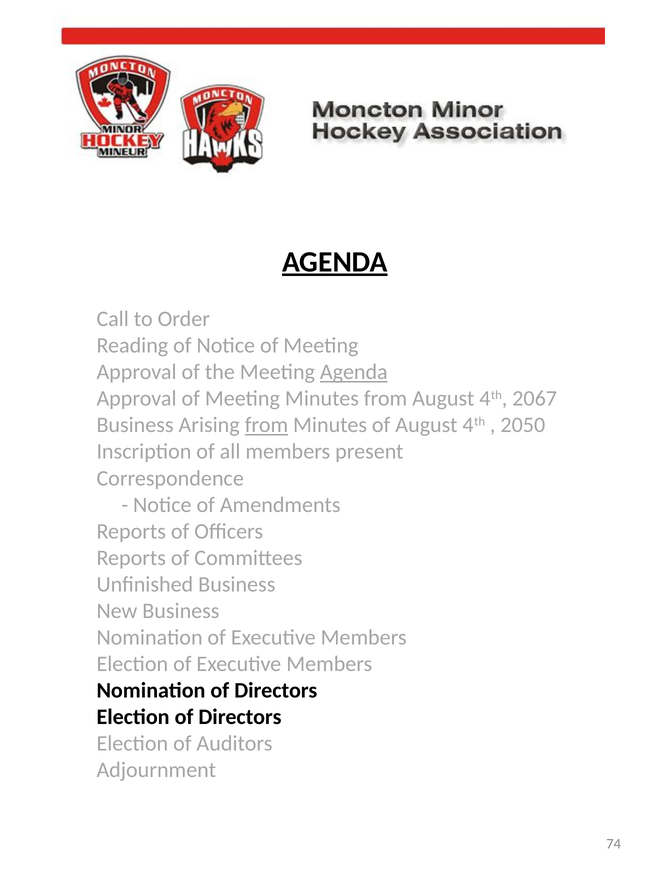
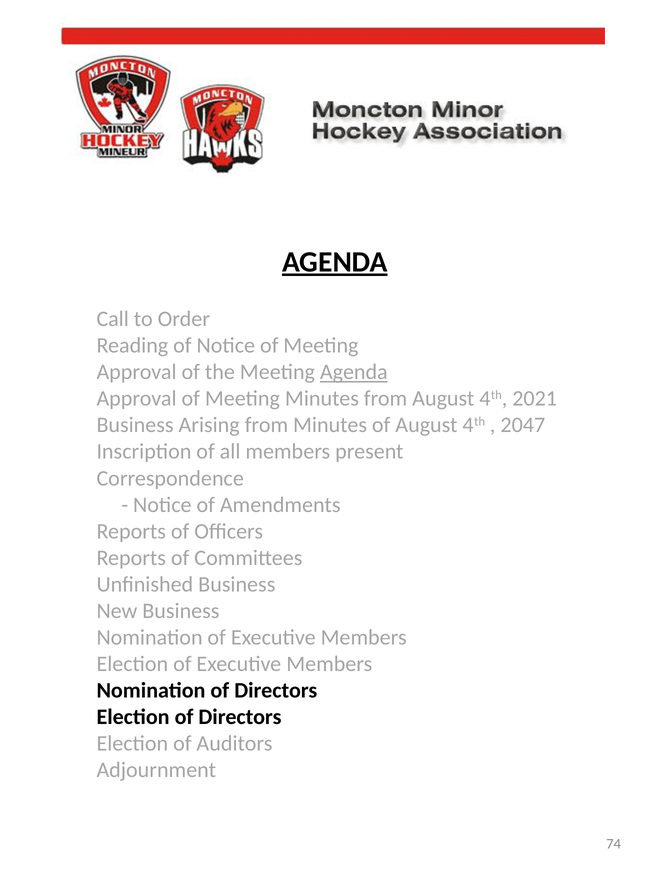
2067: 2067 -> 2021 (535, 399)
from underline: present -> none (266, 425)
2050: 2050 -> 2047 (523, 425)
